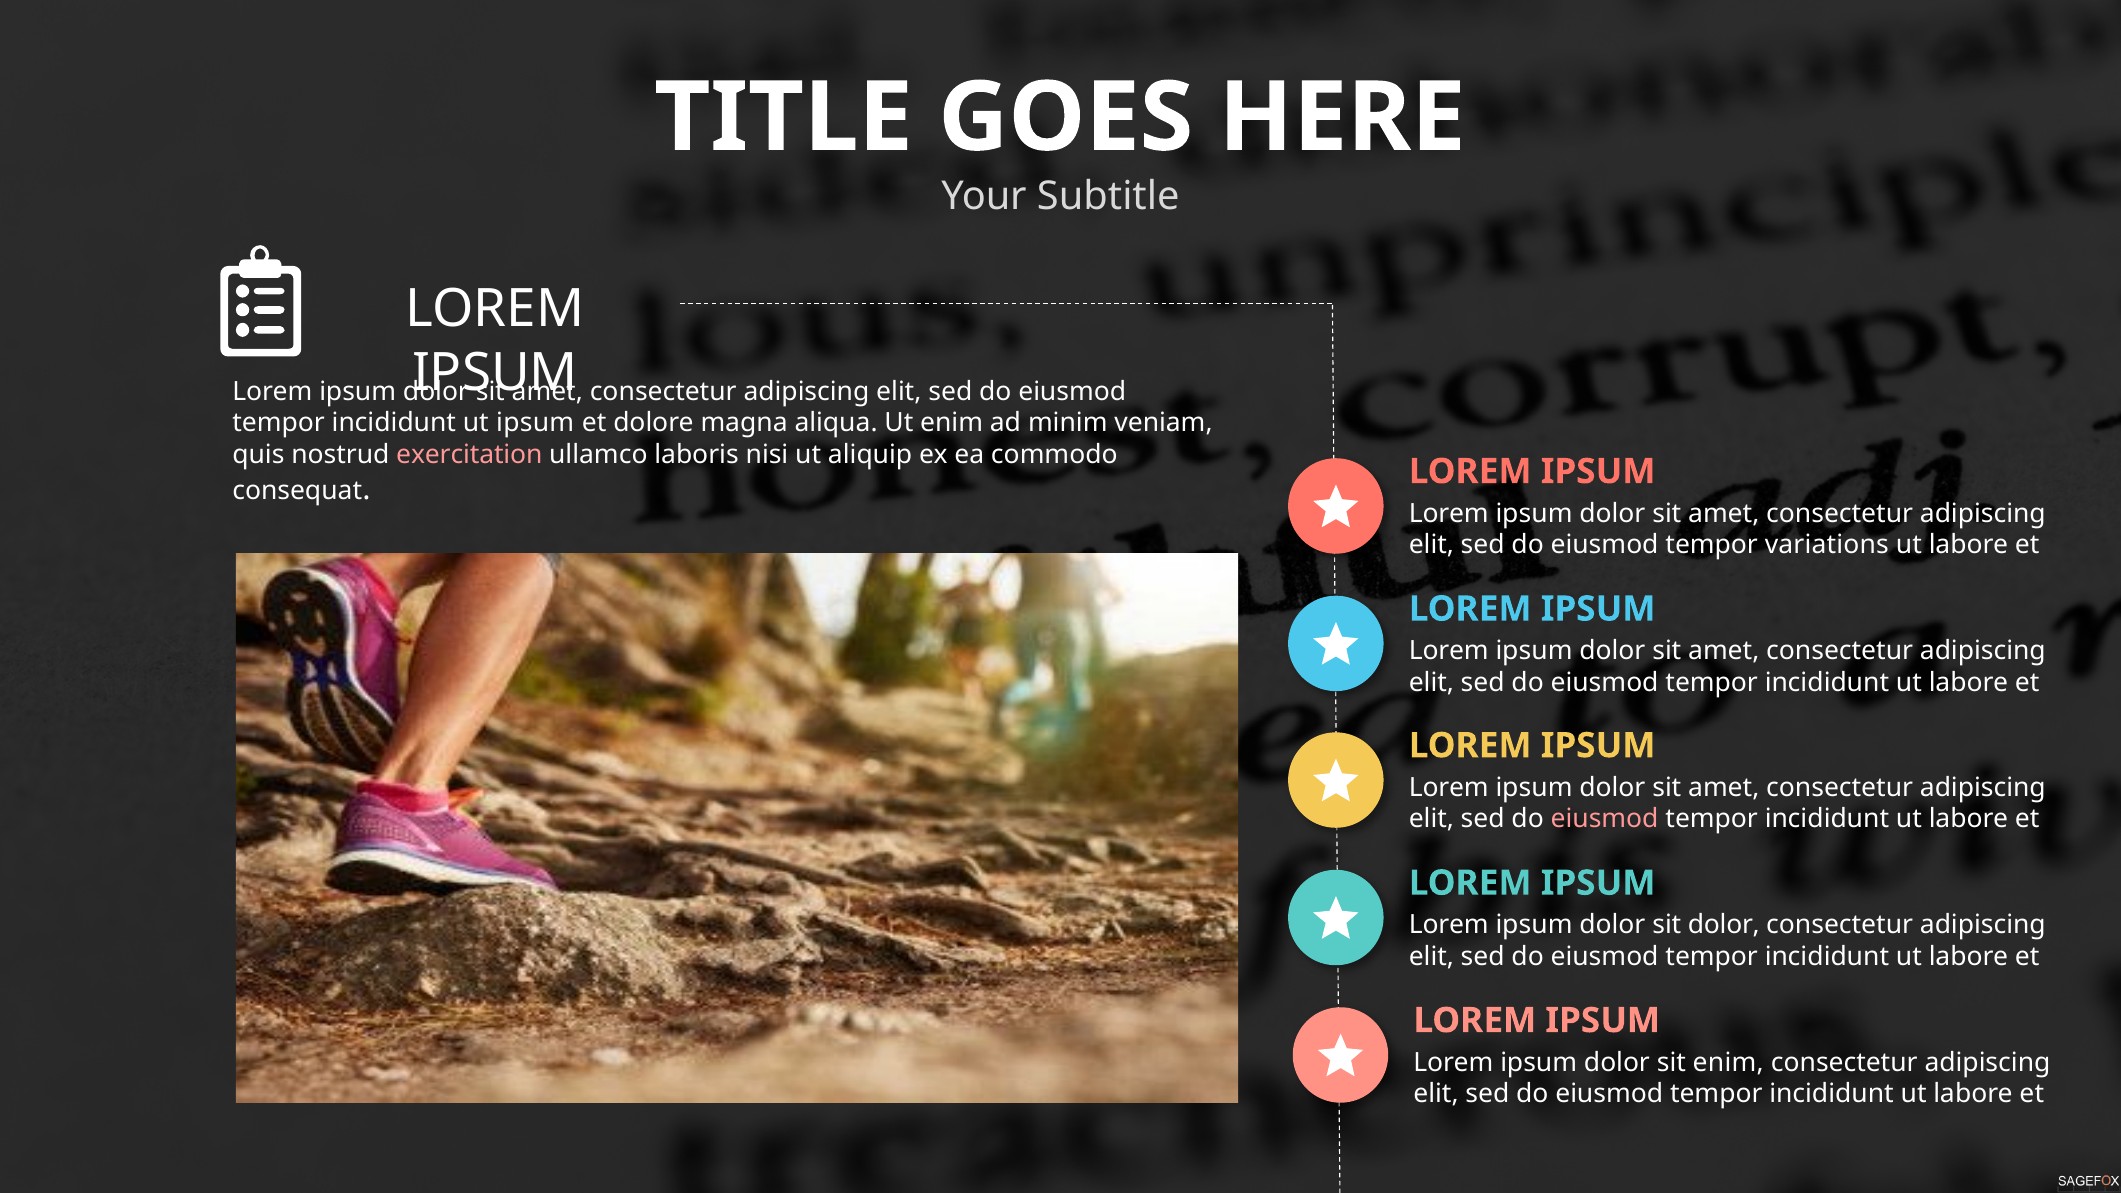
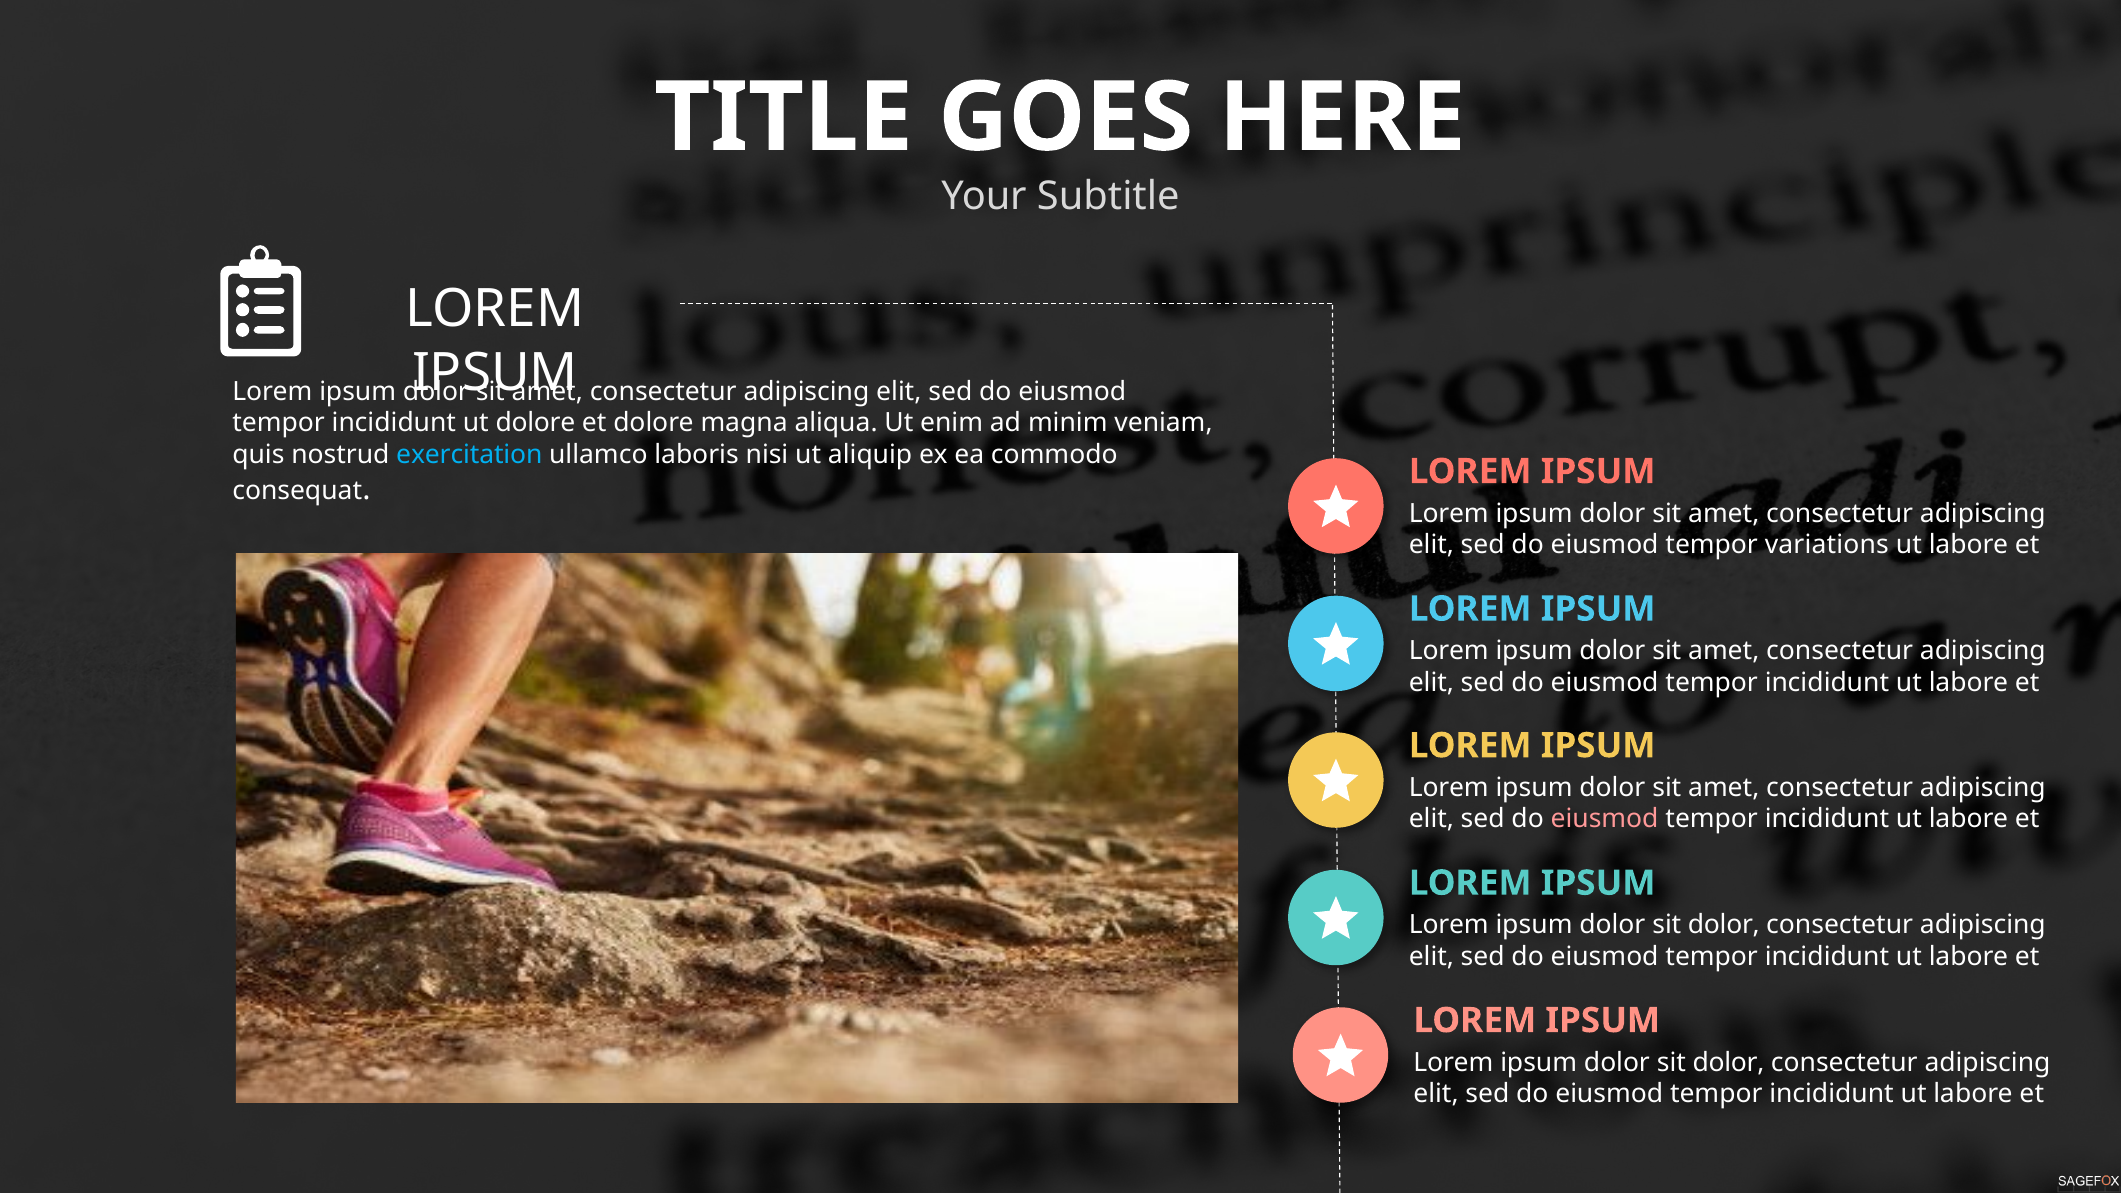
ut ipsum: ipsum -> dolore (535, 423)
exercitation colour: pink -> light blue (469, 455)
enim: enim -> dolor (1729, 1062)
